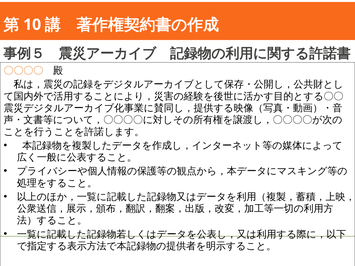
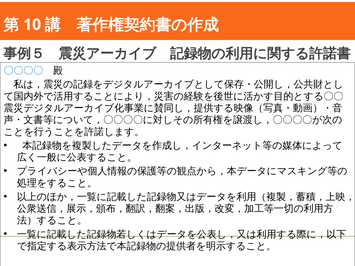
〇〇〇〇 colour: orange -> blue (23, 71)
